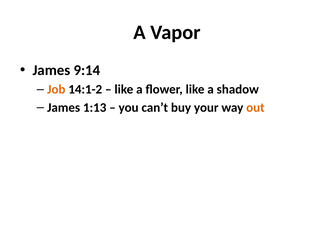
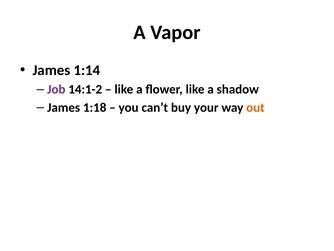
9:14: 9:14 -> 1:14 (87, 70)
Job colour: orange -> purple (56, 89)
1:13: 1:13 -> 1:18 (95, 107)
